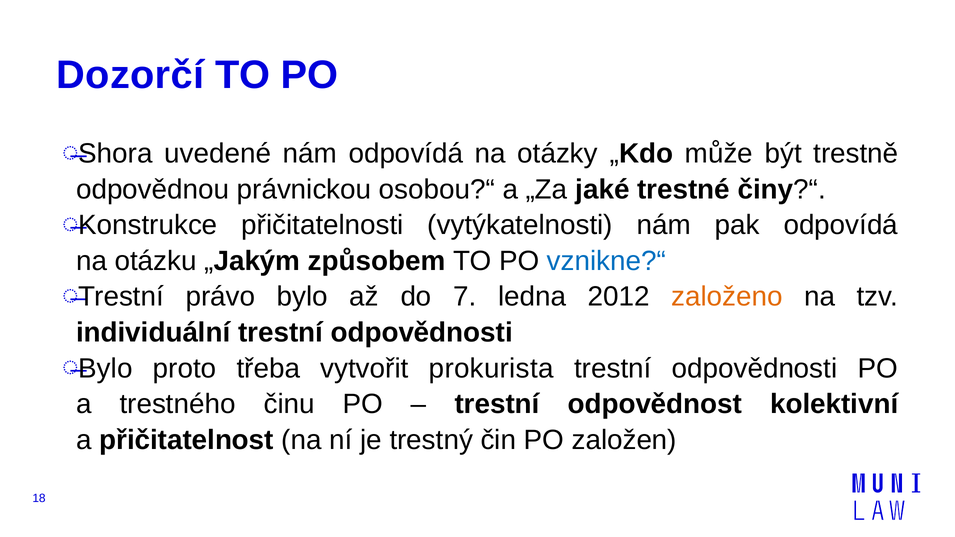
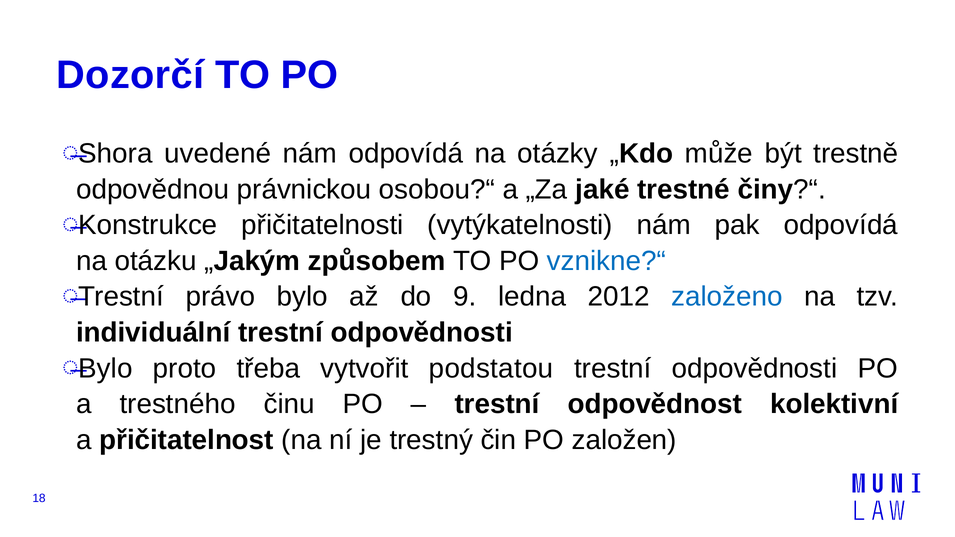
7: 7 -> 9 (465, 297)
založeno colour: orange -> blue (727, 297)
prokurista: prokurista -> podstatou (491, 368)
